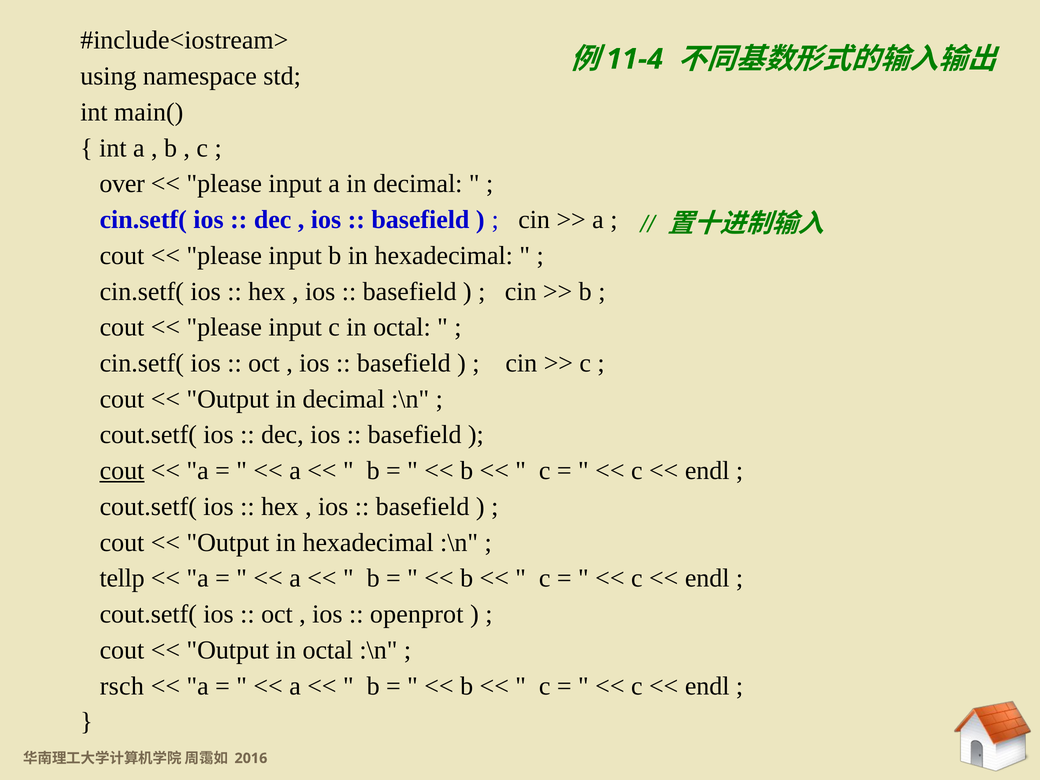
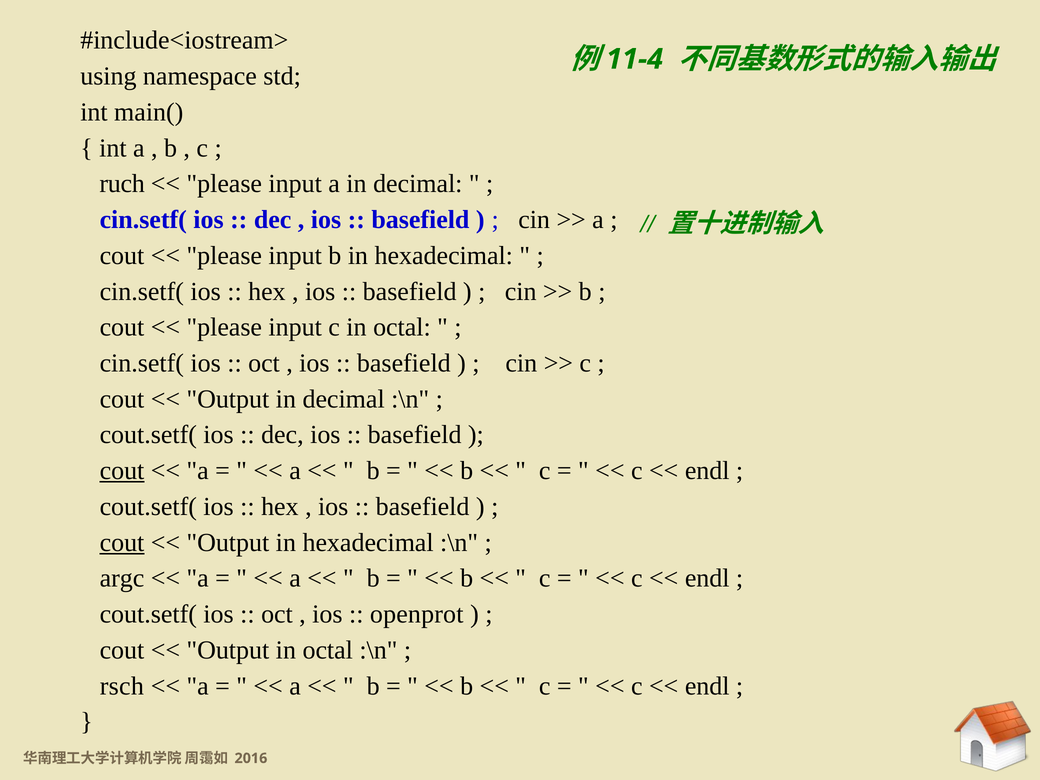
over: over -> ruch (122, 184)
cout underline: none -> present (122, 542)
tellp: tellp -> argc (122, 578)
